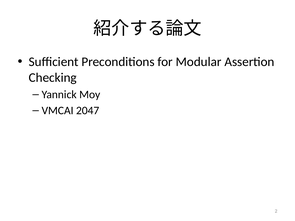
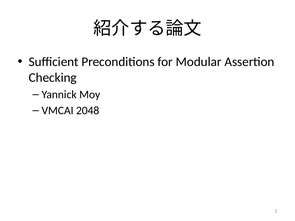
2047: 2047 -> 2048 (88, 111)
